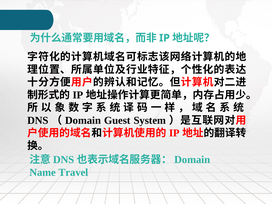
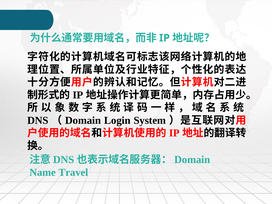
Guest: Guest -> Login (117, 120)
